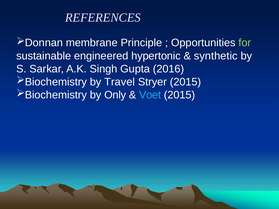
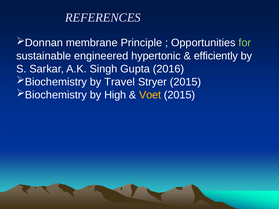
synthetic: synthetic -> efficiently (216, 56)
Only: Only -> High (115, 95)
Voet colour: light blue -> yellow (150, 95)
